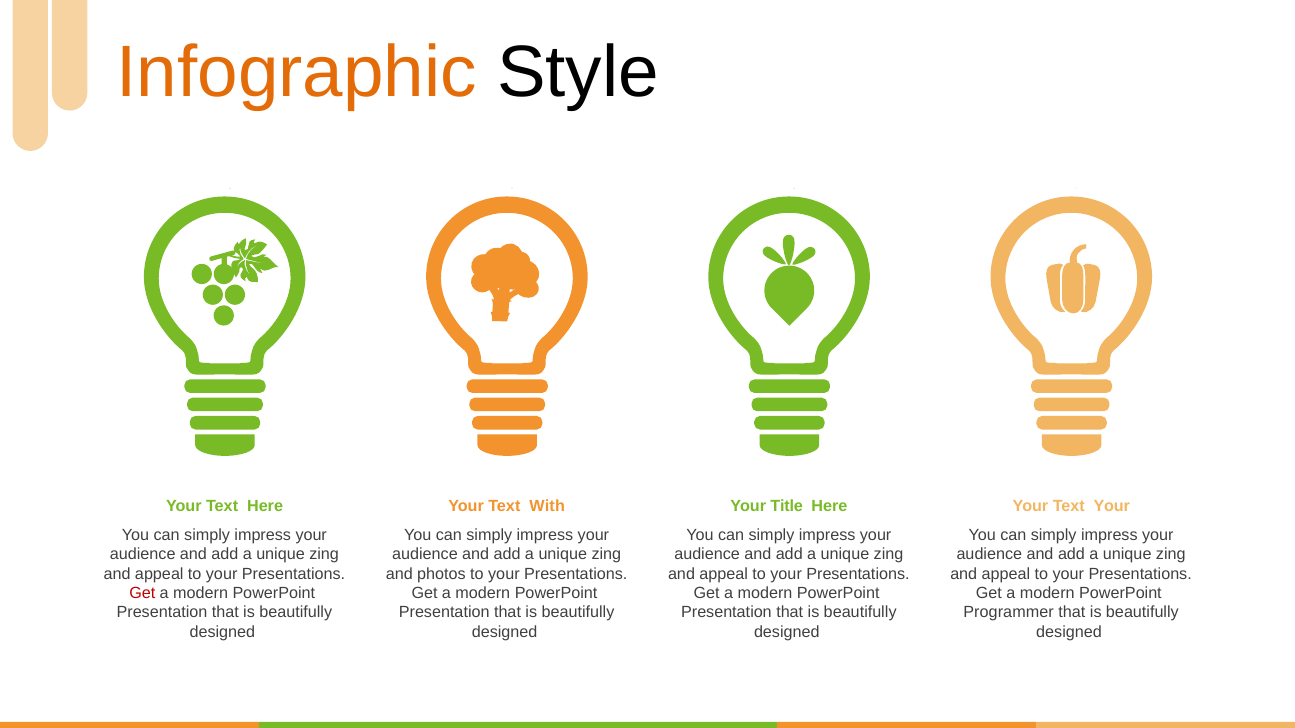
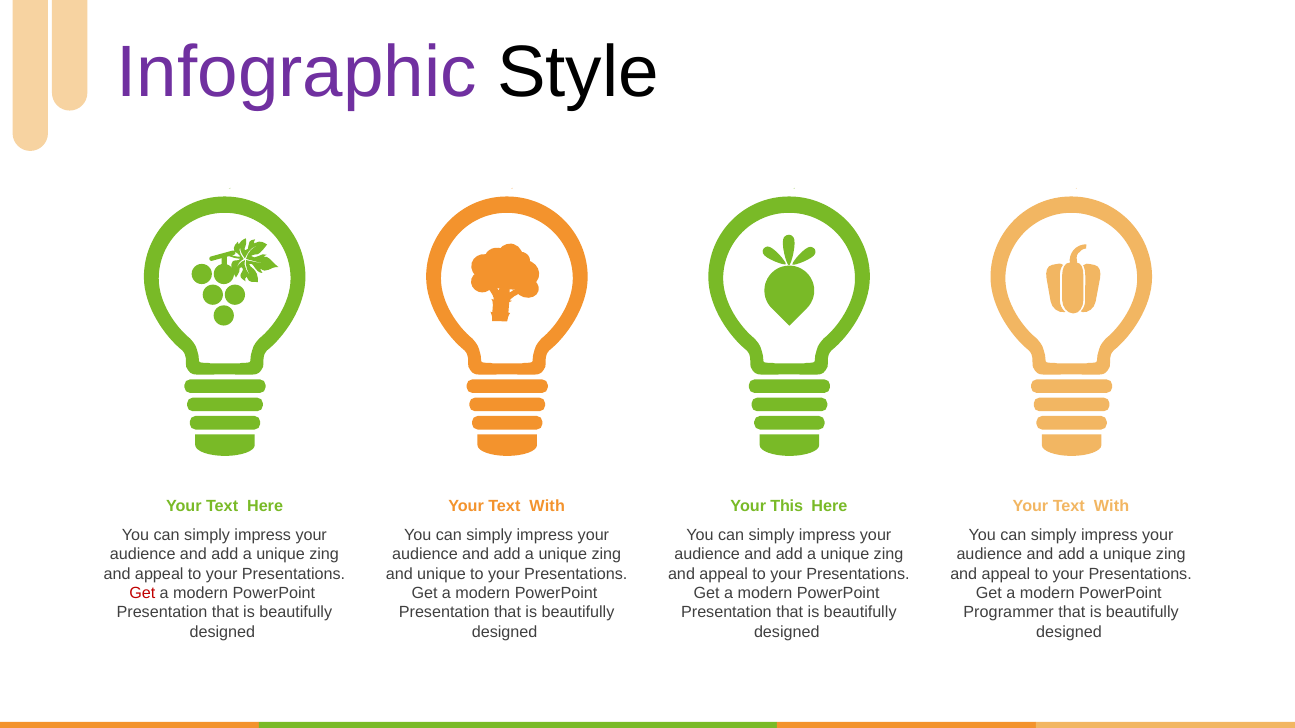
Infographic colour: orange -> purple (297, 73)
Title: Title -> This (787, 506)
Your: Your -> With (1112, 506)
and photos: photos -> unique (441, 574)
